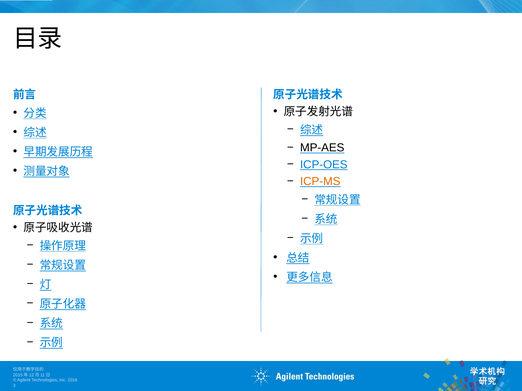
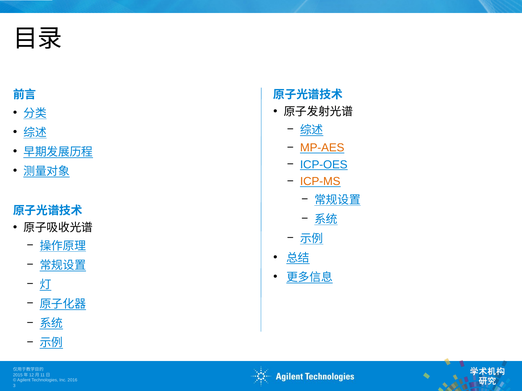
MP-AES colour: black -> orange (322, 148)
